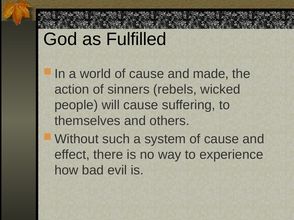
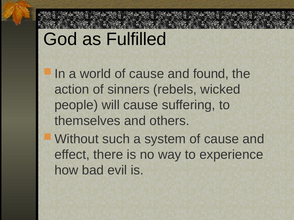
made: made -> found (211, 74)
